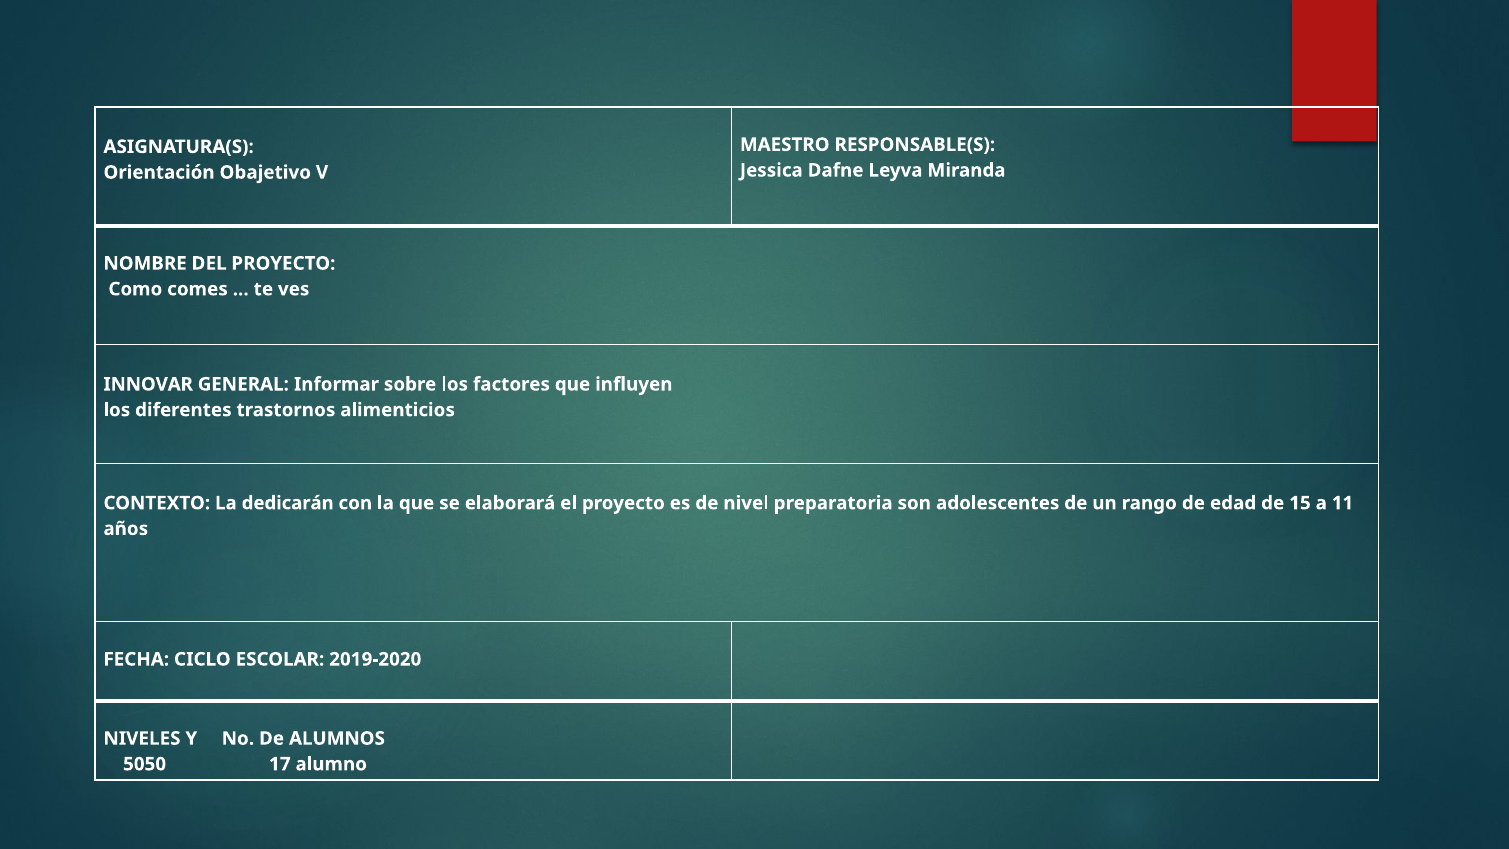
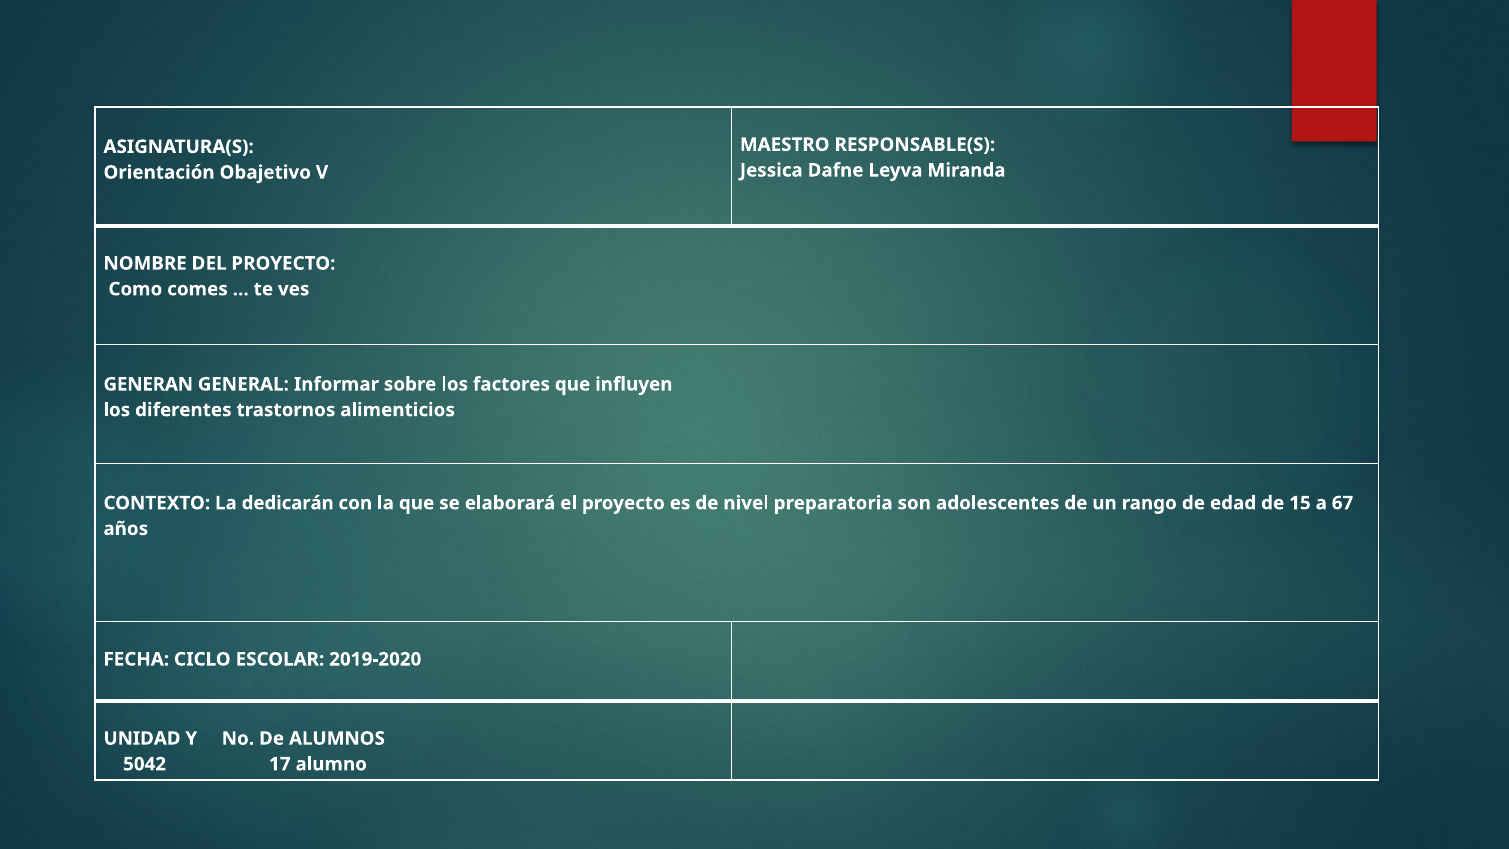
INNOVAR: INNOVAR -> GENERAN (148, 384)
11: 11 -> 67 (1343, 503)
NIVELES: NIVELES -> UNIDAD (142, 738)
5050: 5050 -> 5042 (145, 764)
